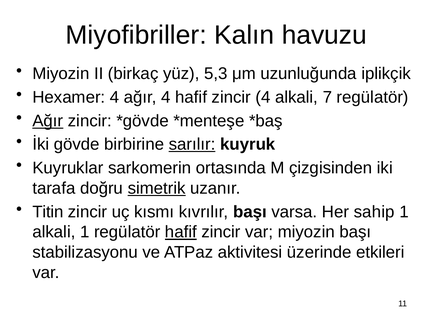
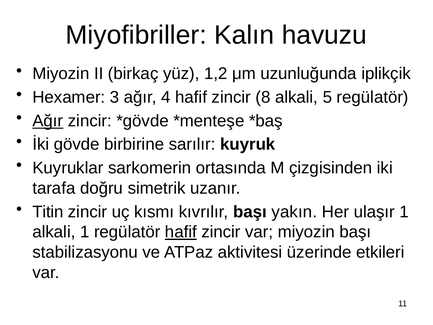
5,3: 5,3 -> 1,2 (216, 74)
Hexamer 4: 4 -> 3 (115, 97)
zincir 4: 4 -> 8 (263, 97)
7: 7 -> 5 (327, 97)
sarılır underline: present -> none (192, 144)
simetrik underline: present -> none (157, 188)
varsa: varsa -> yakın (294, 212)
sahip: sahip -> ulaşır (374, 212)
